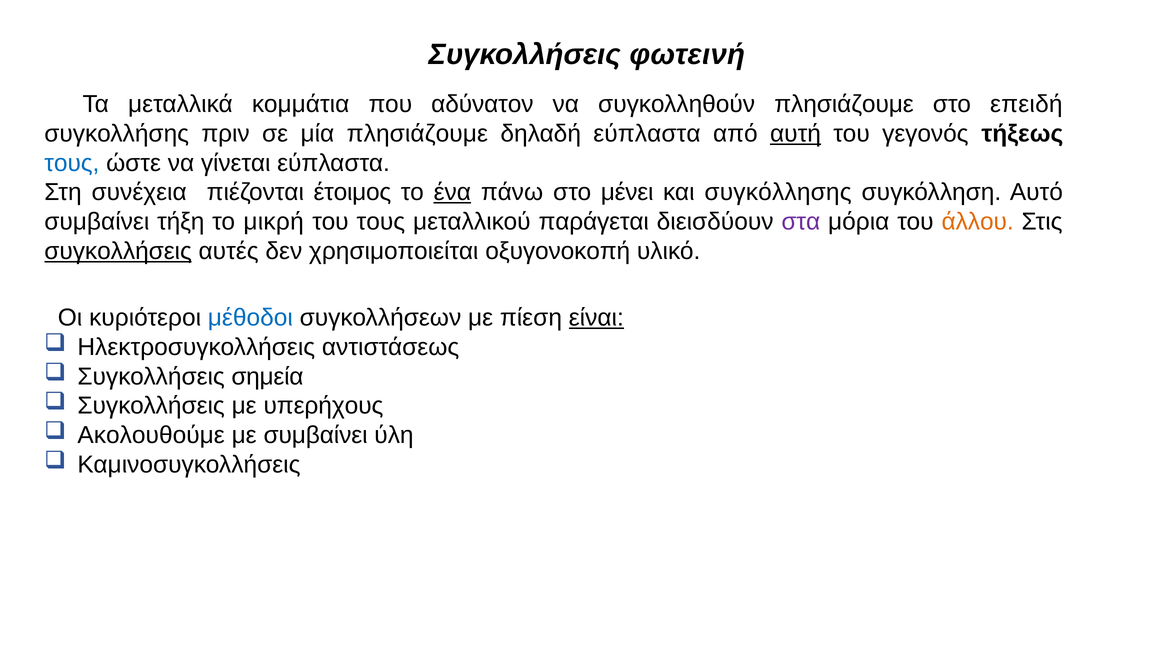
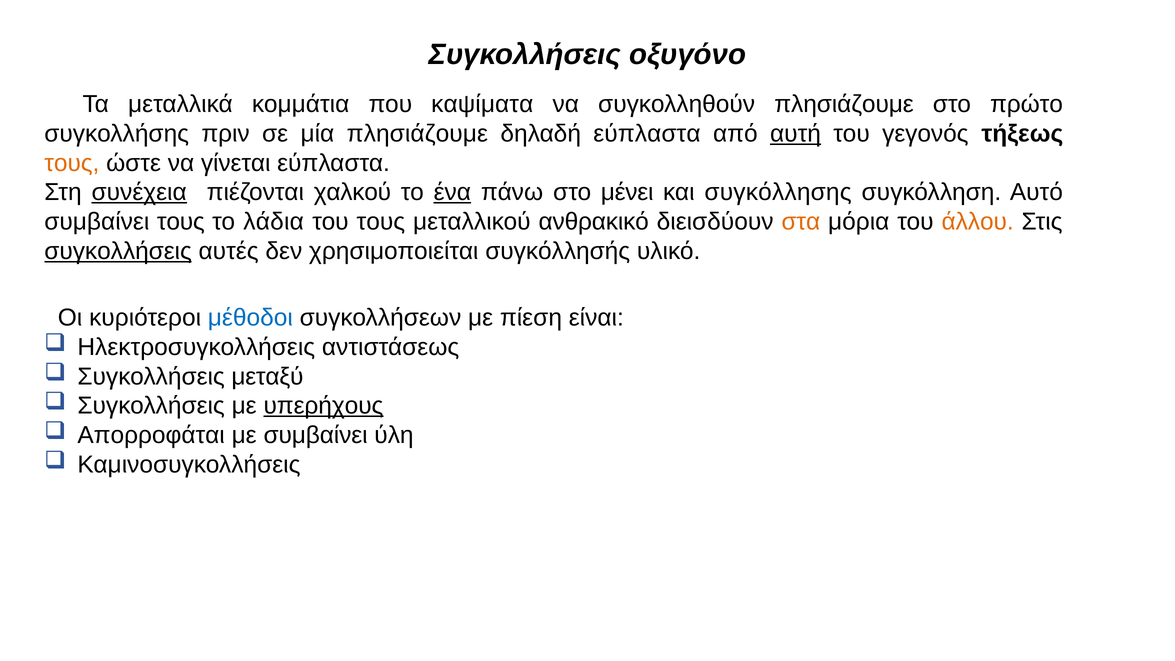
φωτεινή: φωτεινή -> οξυγόνο (688, 55)
αδύνατον: αδύνατον -> καψίματα (482, 104)
επειδή: επειδή -> πρώτο (1026, 104)
τους colour: blue -> orange (72, 163)
συνέχεια underline: none -> present (139, 192)
έτοιμος: έτοιμος -> χαλκού (352, 192)
συμβαίνει τήξη: τήξη -> τους (181, 222)
μικρή: μικρή -> λάδια (274, 222)
παράγεται: παράγεται -> ανθρακικό (594, 222)
στα colour: purple -> orange (801, 222)
οξυγονοκοπή: οξυγονοκοπή -> συγκόλλησής (558, 251)
είναι underline: present -> none (596, 318)
σημεία: σημεία -> μεταξύ (267, 376)
υπερήχους underline: none -> present (323, 406)
Ακολουθούμε: Ακολουθούμε -> Απορροφάται (151, 435)
